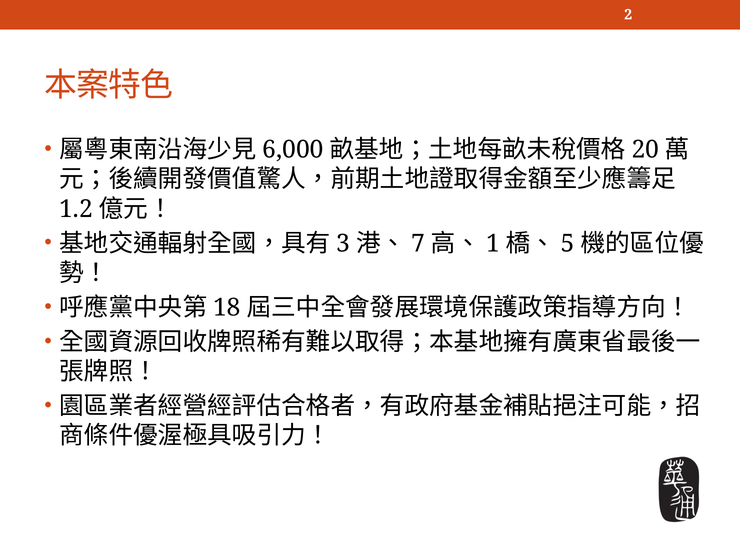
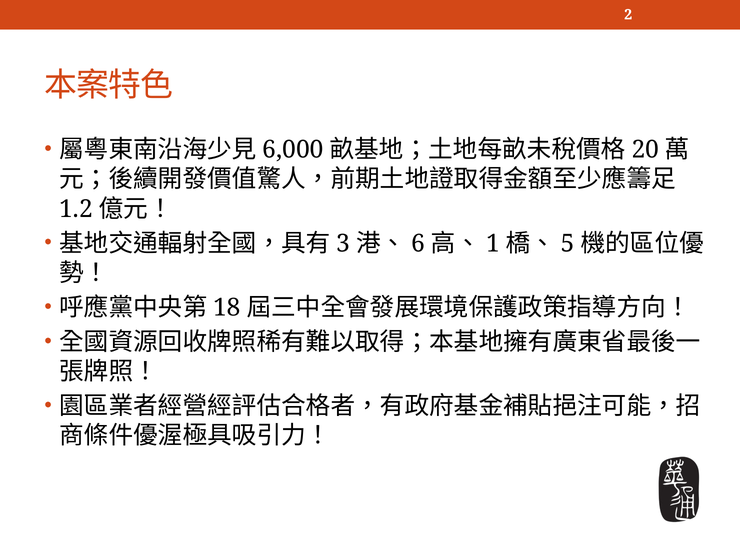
7: 7 -> 6 (418, 243)
